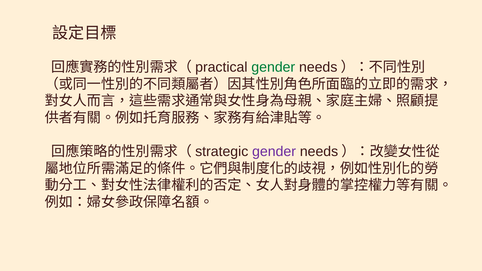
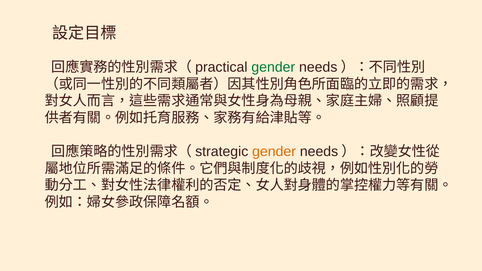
gender colour: purple -> orange (274, 152)
